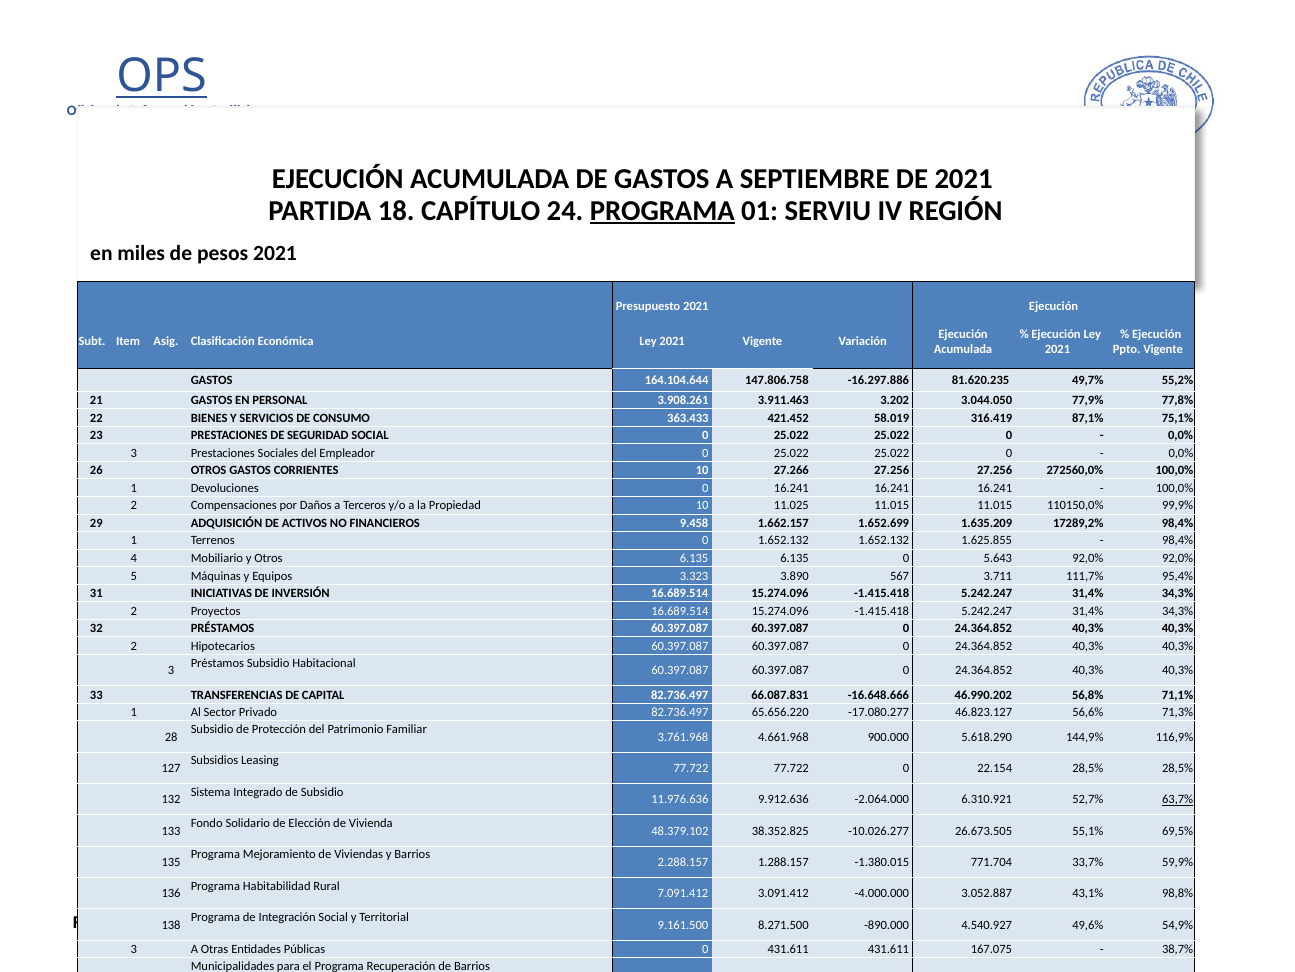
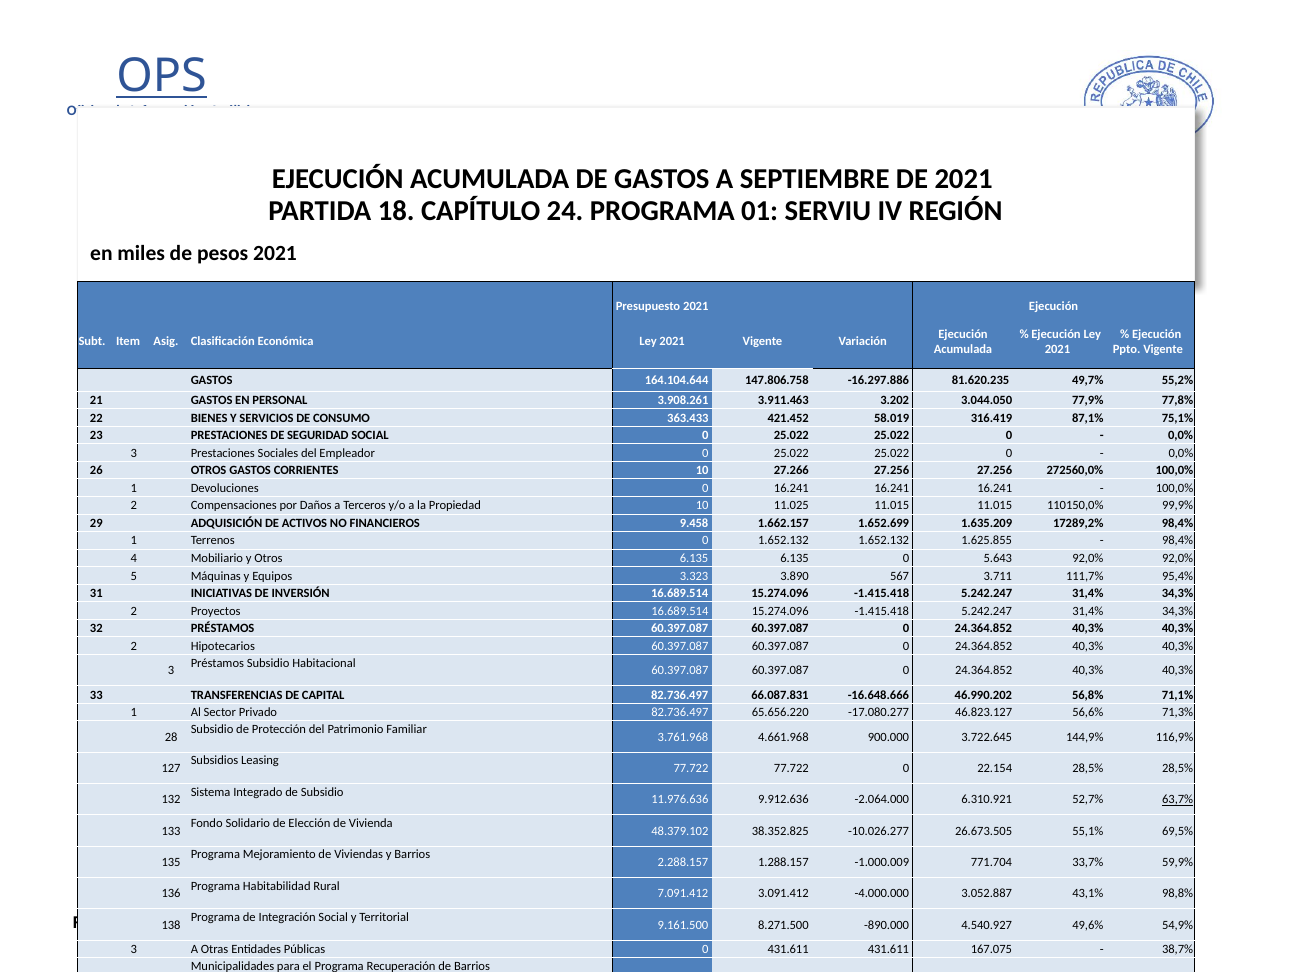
PROGRAMA underline: present -> none (662, 210)
5.618.290: 5.618.290 -> 3.722.645 (987, 736)
-1.380.015: -1.380.015 -> -1.000.009 (882, 862)
